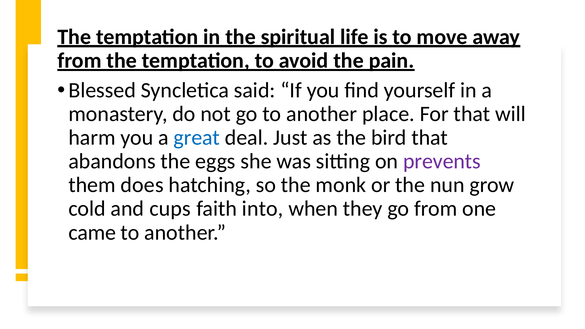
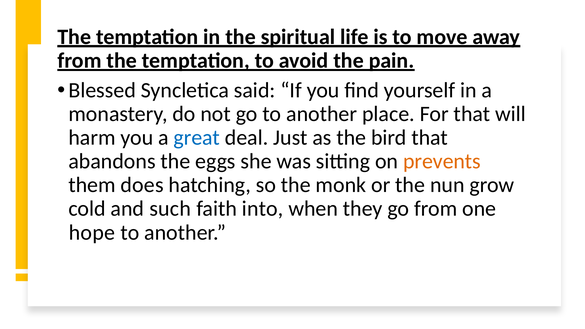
prevents colour: purple -> orange (442, 161)
cups: cups -> such (170, 209)
came: came -> hope (92, 232)
